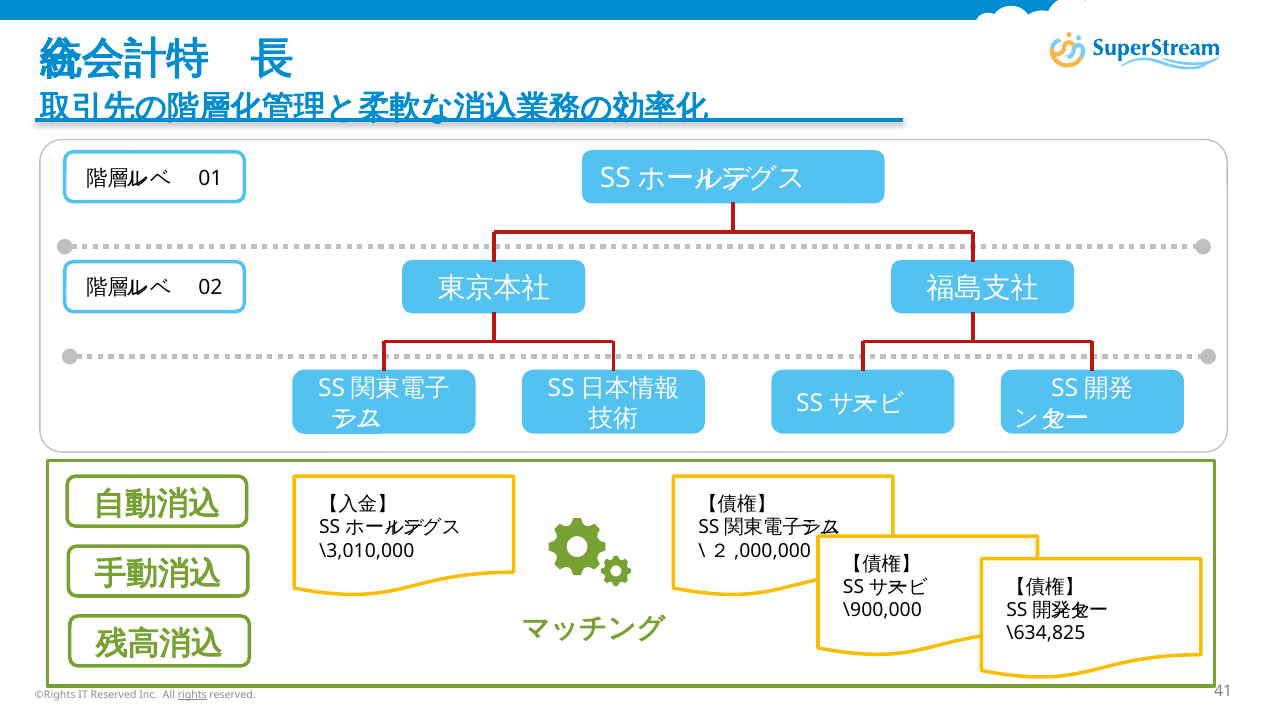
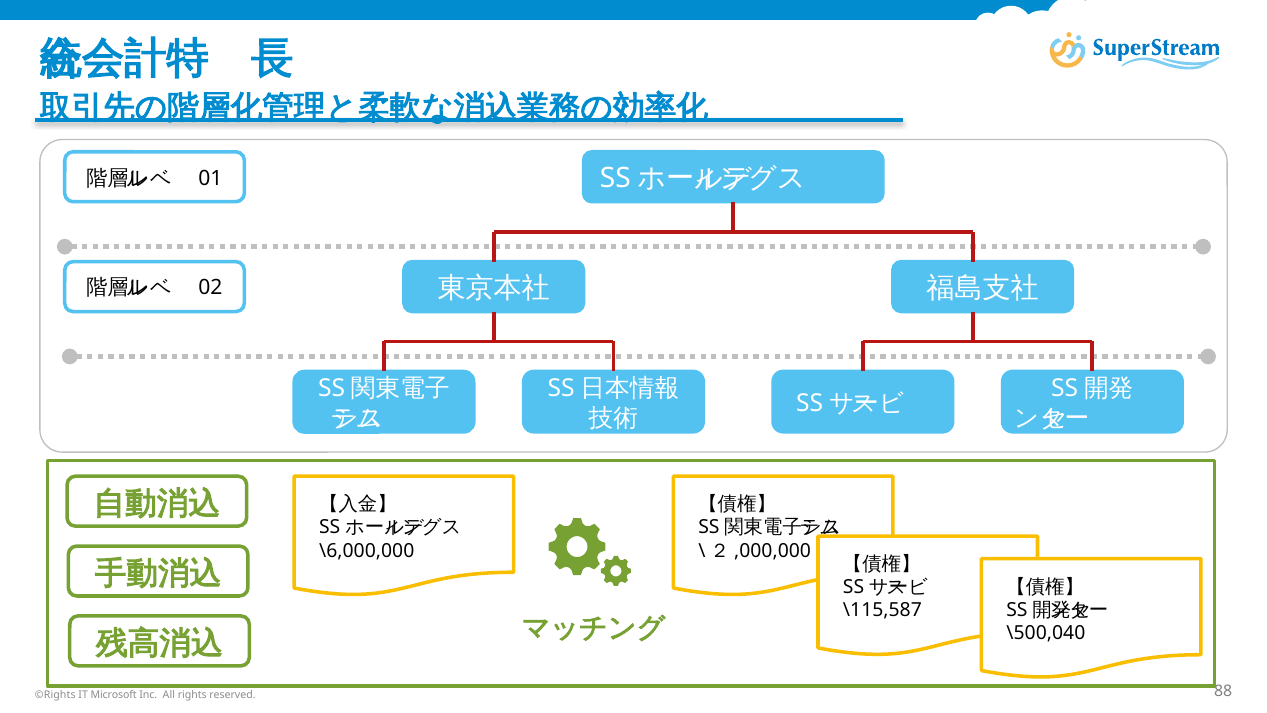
\3,010,000: \3,010,000 -> \6,000,000 (367, 550)
\900,000: \900,000 -> \115,587 (882, 610)
\634,825: \634,825 -> \500,040 (1046, 633)
IT Reserved: Reserved -> Microsoft (114, 695)
rights underline: present -> none (192, 695)
41: 41 -> 88 (1223, 691)
